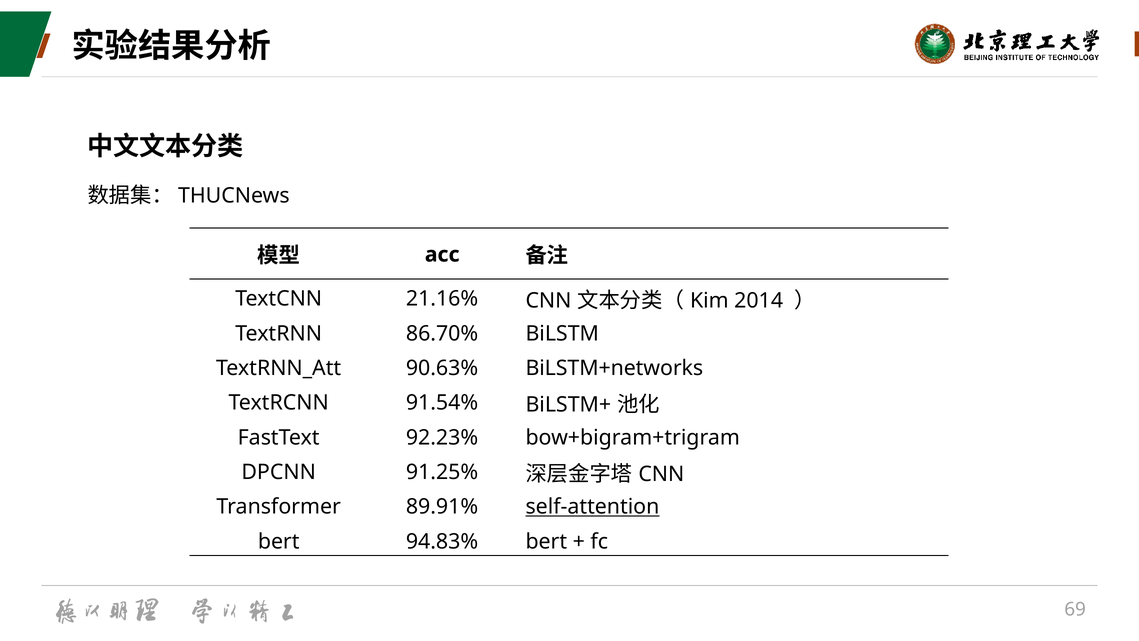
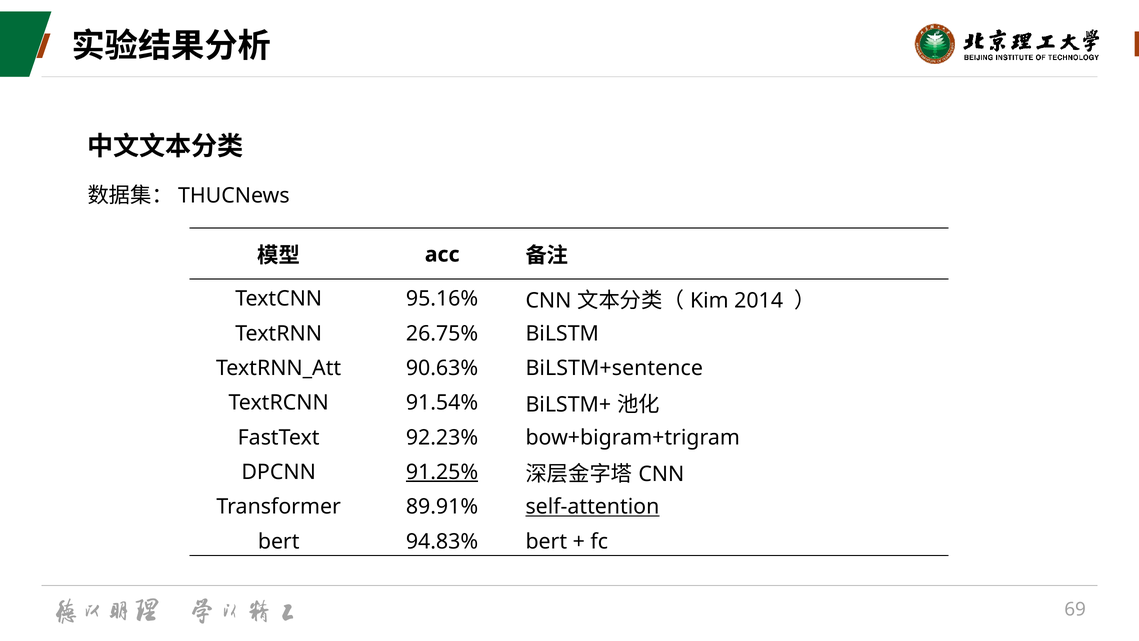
21.16%: 21.16% -> 95.16% (442, 299)
86.70%: 86.70% -> 26.75% (442, 333)
BiLSTM+networks: BiLSTM+networks -> BiLSTM+sentence (614, 368)
91.25% underline: none -> present (442, 472)
